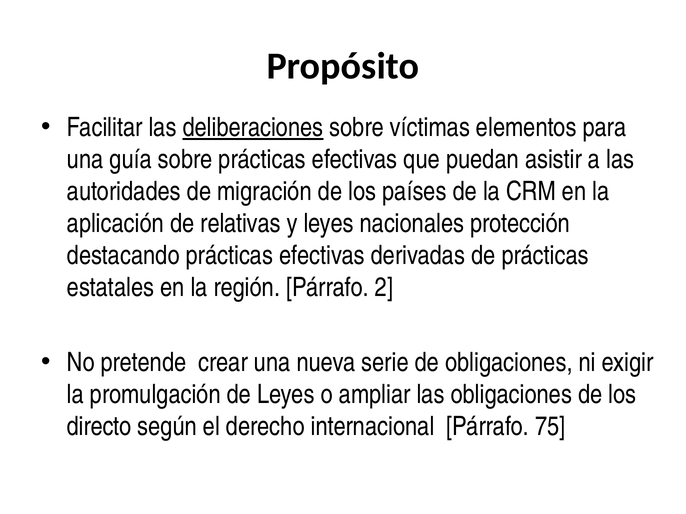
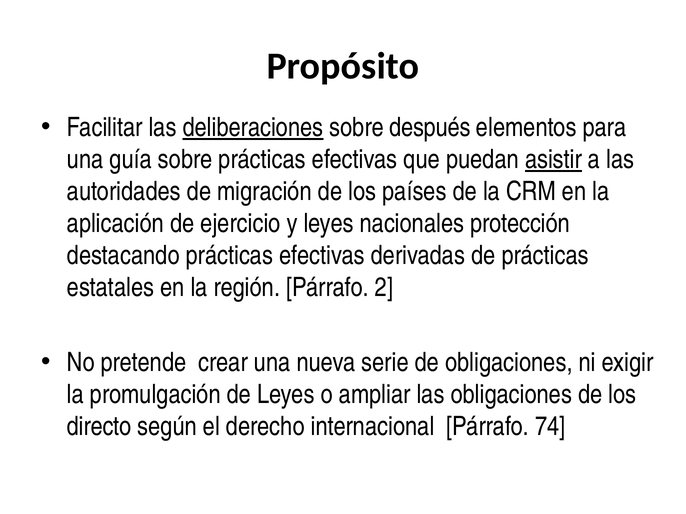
víctimas: víctimas -> después (430, 128)
asistir underline: none -> present (553, 160)
relativas: relativas -> ejercicio (241, 224)
75: 75 -> 74 (550, 427)
